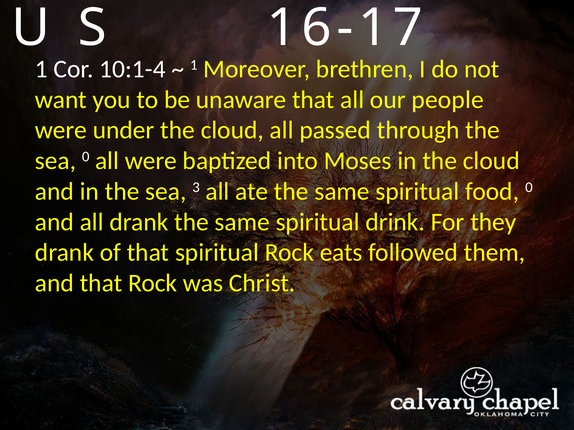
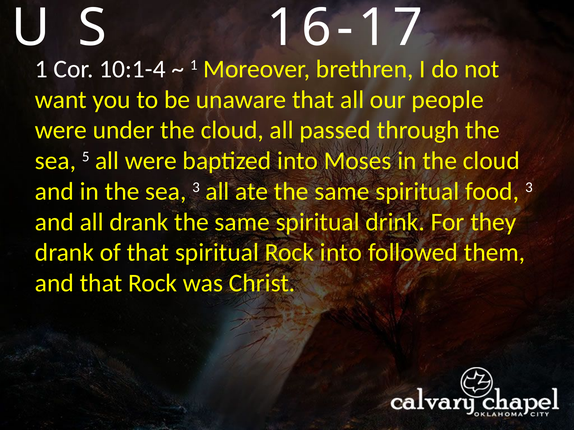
sea 0: 0 -> 5 (86, 157)
food 0: 0 -> 3 (529, 187)
Rock eats: eats -> into (341, 253)
